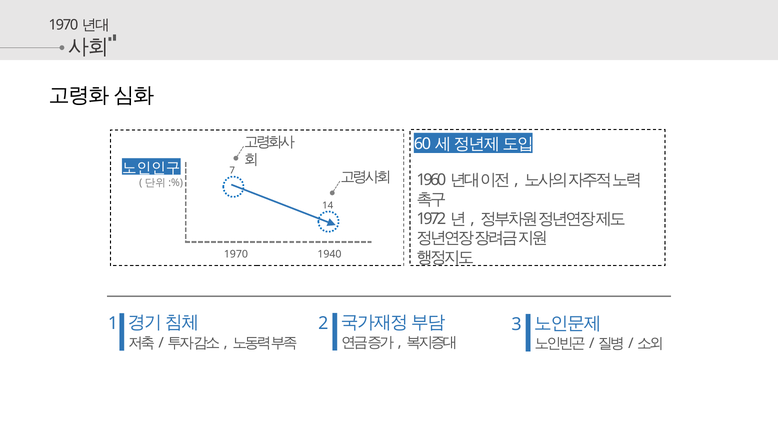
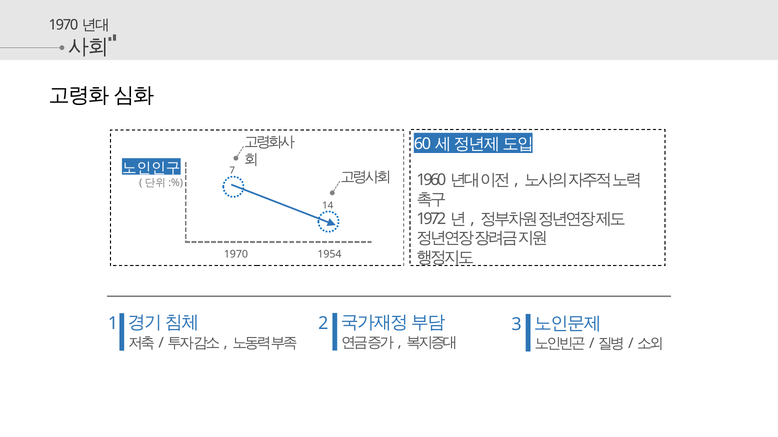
1940: 1940 -> 1954 (329, 255)
